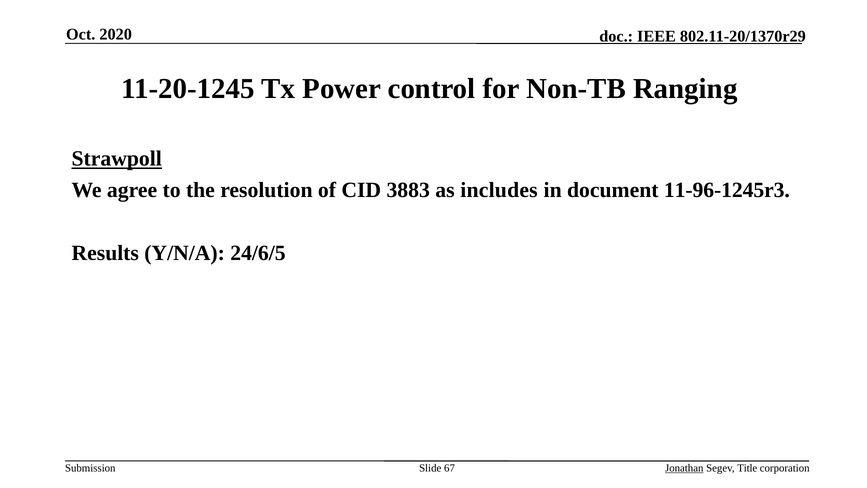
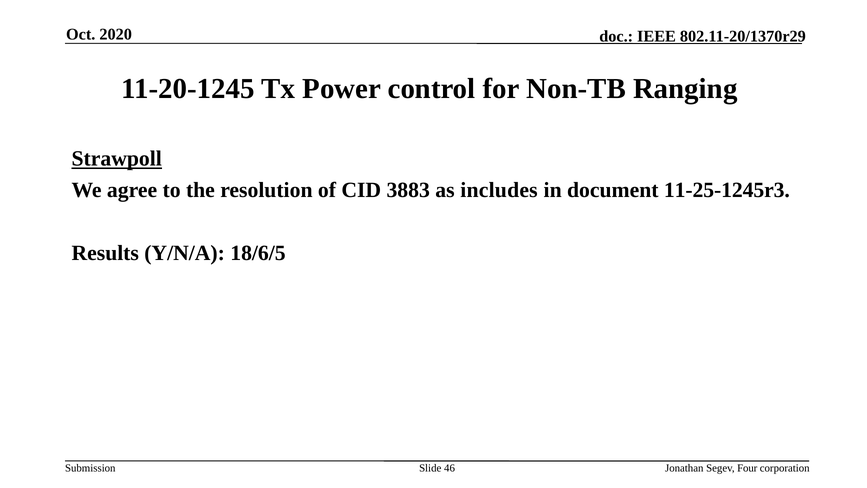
11-96-1245r3: 11-96-1245r3 -> 11-25-1245r3 (727, 190)
24/6/5: 24/6/5 -> 18/6/5 (258, 253)
67: 67 -> 46 (450, 468)
Jonathan underline: present -> none (684, 468)
Title: Title -> Four (747, 468)
